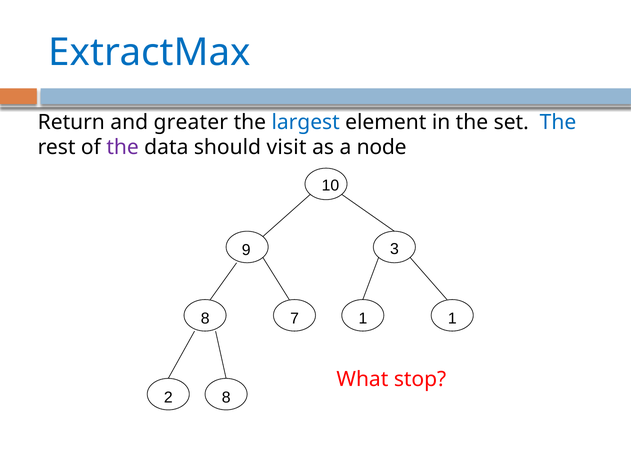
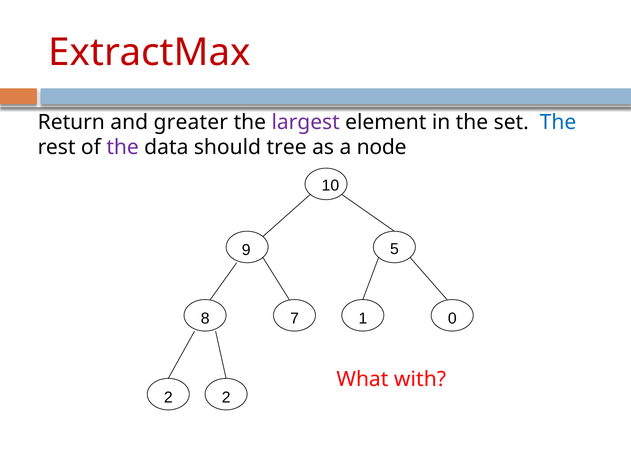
ExtractMax colour: blue -> red (149, 53)
largest colour: blue -> purple (306, 122)
visit: visit -> tree (287, 148)
3: 3 -> 5 (394, 249)
1 1: 1 -> 0 (452, 319)
stop: stop -> with (420, 380)
2 8: 8 -> 2 (226, 398)
